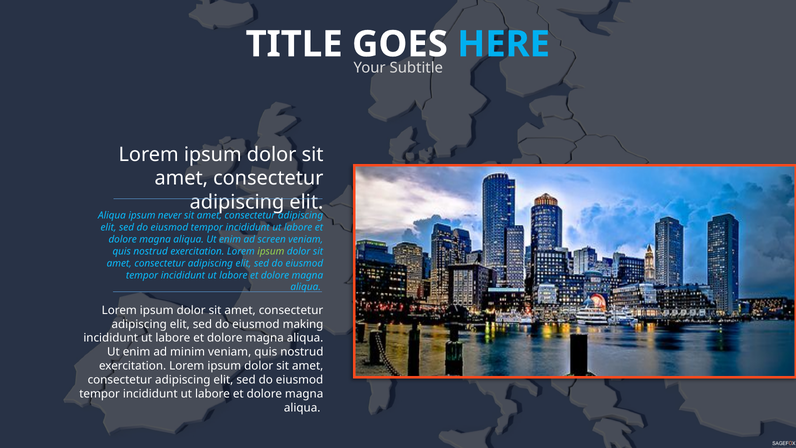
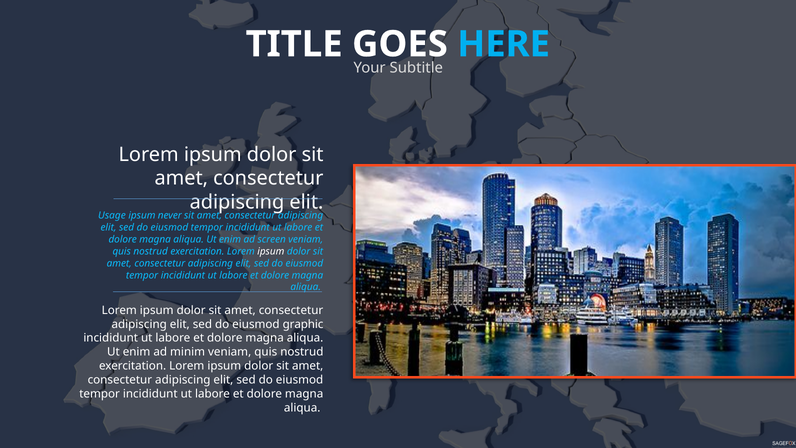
Aliqua: Aliqua -> Usage (112, 215)
ipsum colour: light green -> white (271, 251)
making: making -> graphic (303, 324)
